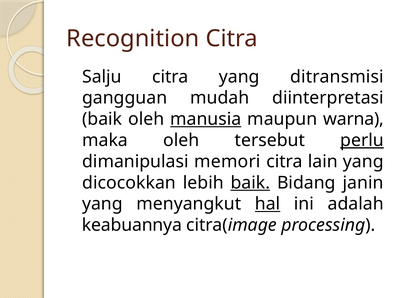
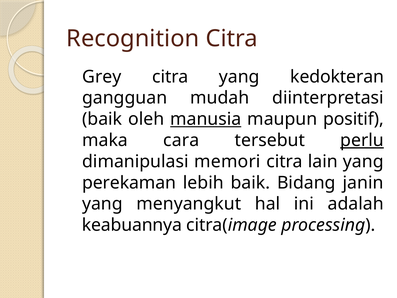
Salju: Salju -> Grey (102, 77)
ditransmisi: ditransmisi -> kedokteran (337, 77)
warna: warna -> positif (353, 119)
maka oleh: oleh -> cara (181, 140)
dicocokkan: dicocokkan -> perekaman (129, 183)
baik underline: present -> none (250, 183)
hal underline: present -> none (268, 204)
